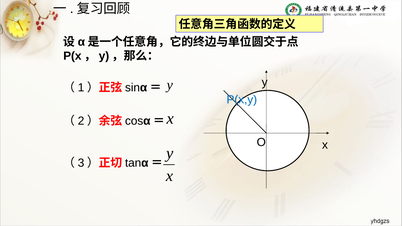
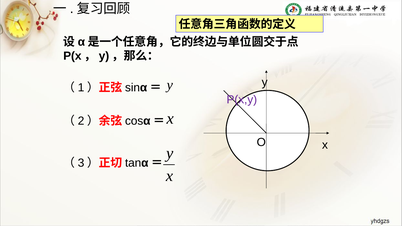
P(x,y colour: blue -> purple (242, 100)
